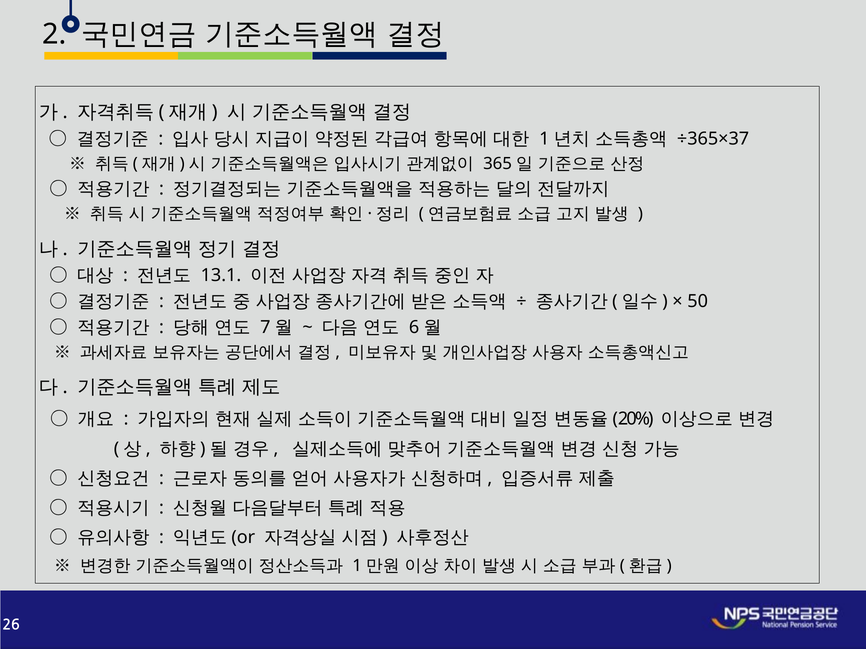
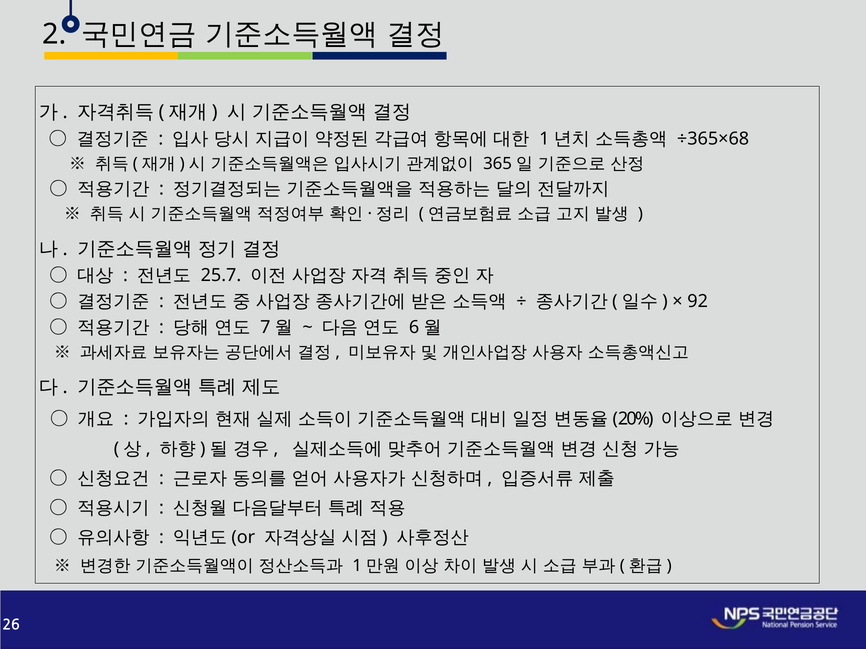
÷365×37: ÷365×37 -> ÷365×68 (713, 139)
13.1: 13.1 -> 25.7 (221, 276)
50: 50 -> 92 (698, 302)
